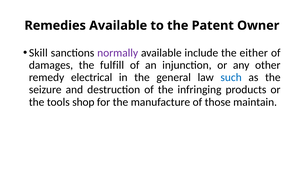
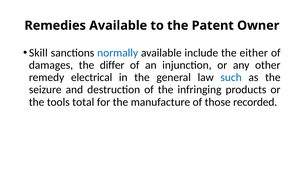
normally colour: purple -> blue (118, 53)
fulfill: fulfill -> differ (112, 65)
shop: shop -> total (83, 102)
maintain: maintain -> recorded (255, 102)
